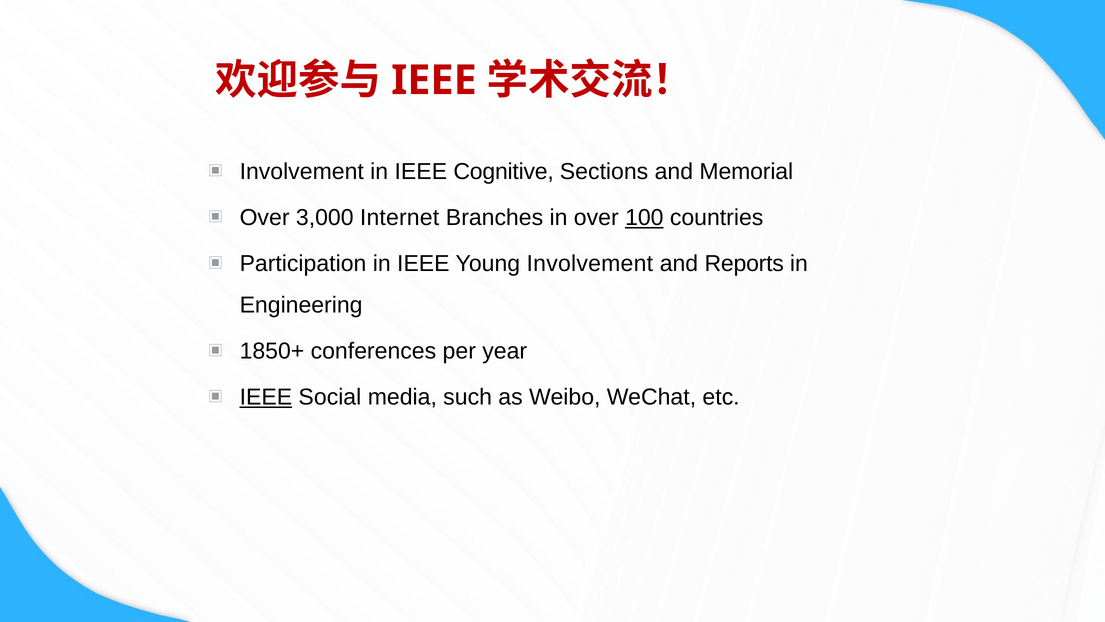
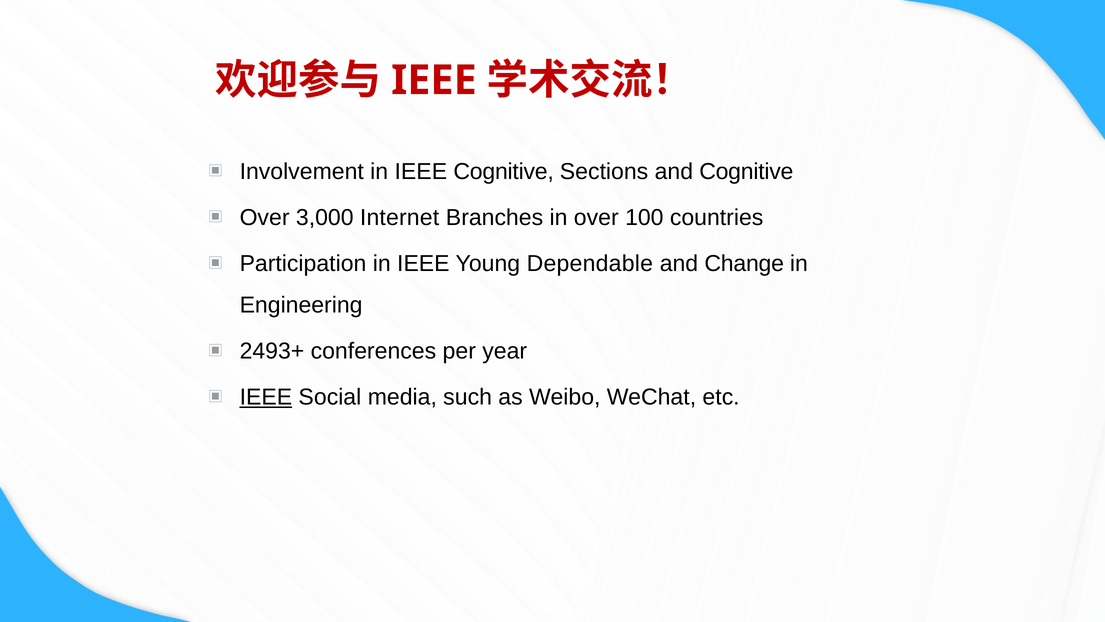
and Memorial: Memorial -> Cognitive (746, 171)
100 underline: present -> none (644, 218)
Young Involvement: Involvement -> Dependable (590, 264)
Reports: Reports -> Change (744, 264)
1850+: 1850+ -> 2493+ (272, 351)
